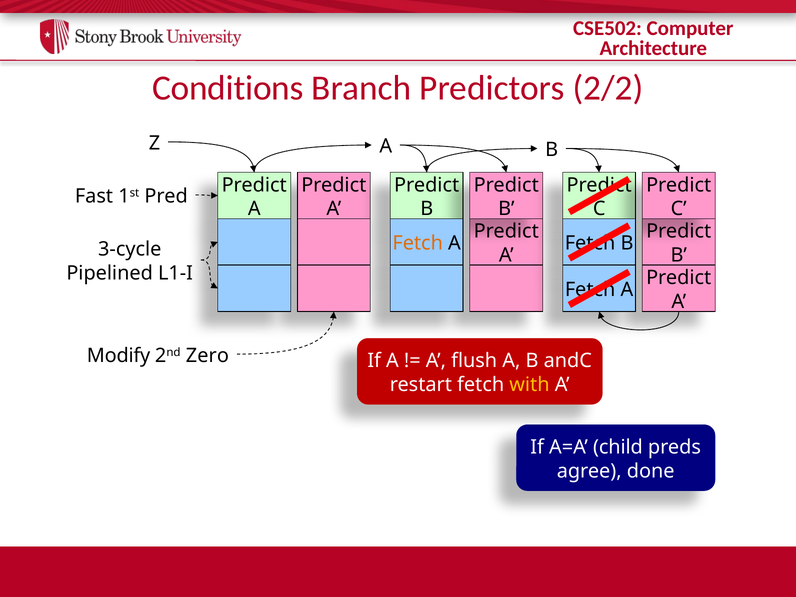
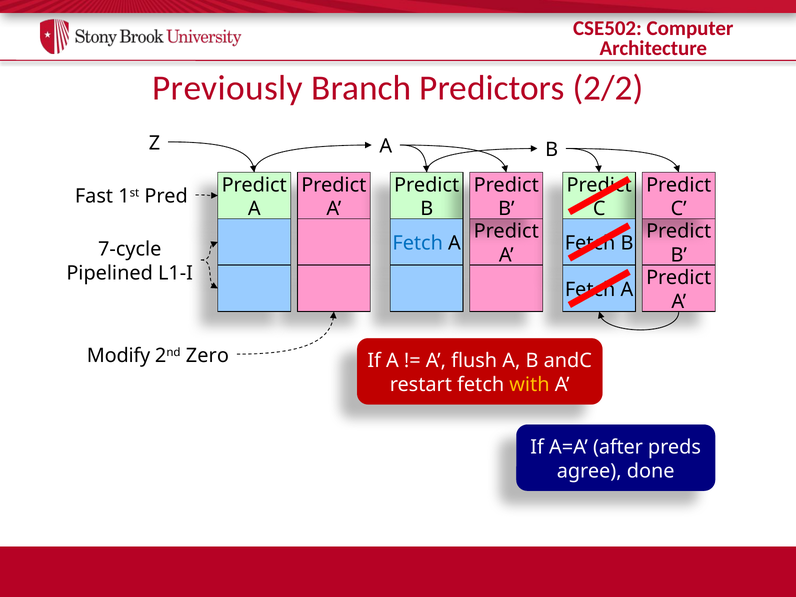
Conditions: Conditions -> Previously (228, 88)
Fetch colour: orange -> blue (418, 243)
3-cycle: 3-cycle -> 7-cycle (130, 249)
child: child -> after (618, 447)
